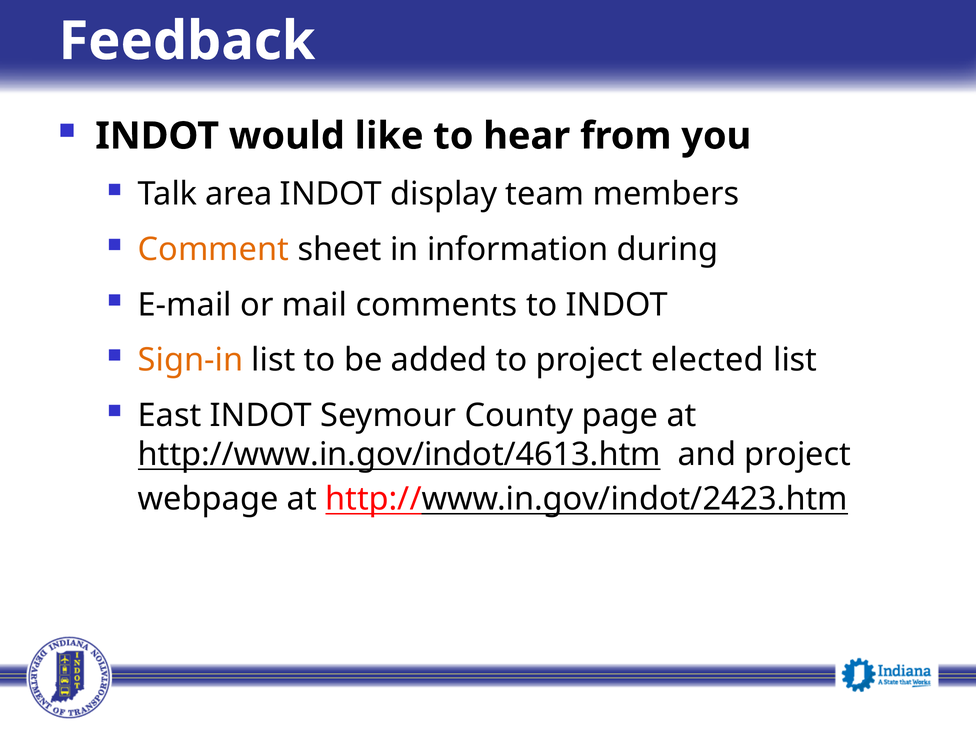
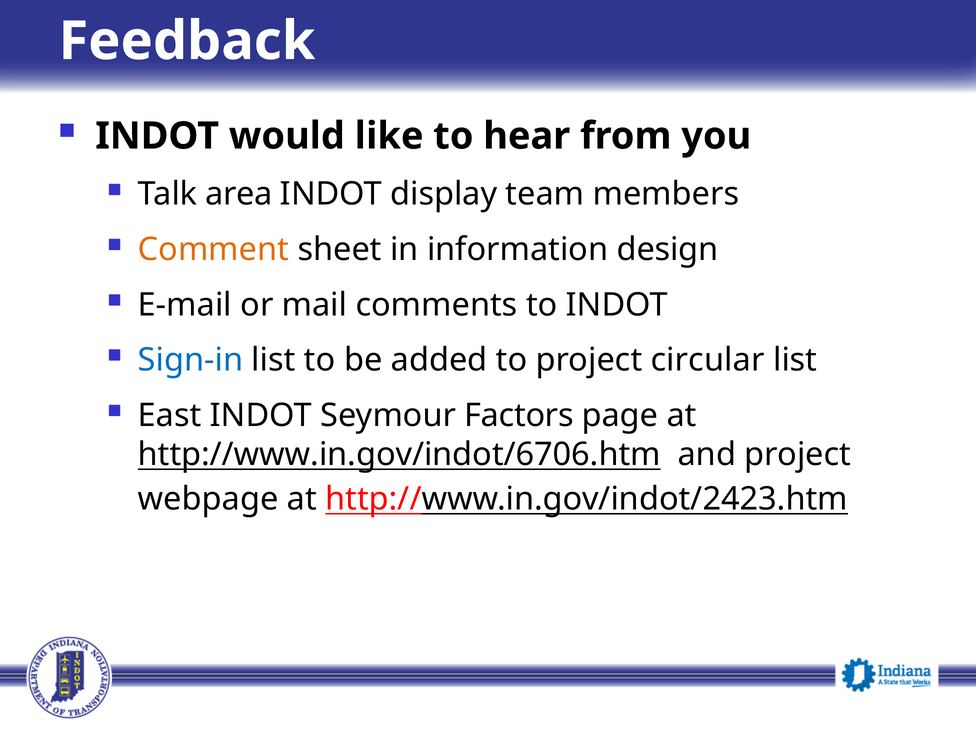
during: during -> design (668, 250)
Sign-in colour: orange -> blue (191, 360)
elected: elected -> circular (708, 360)
County: County -> Factors (519, 415)
http://www.in.gov/indot/4613.htm: http://www.in.gov/indot/4613.htm -> http://www.in.gov/indot/6706.htm (399, 454)
